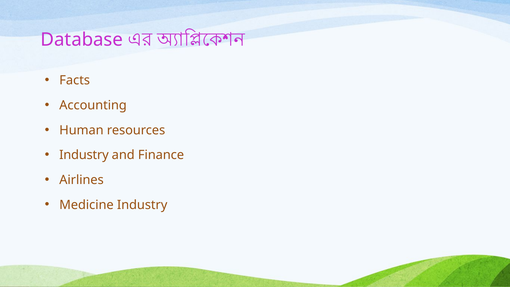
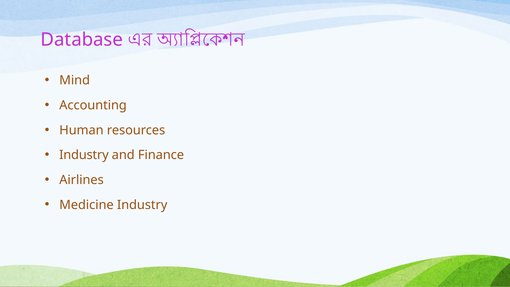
Facts: Facts -> Mind (75, 80)
